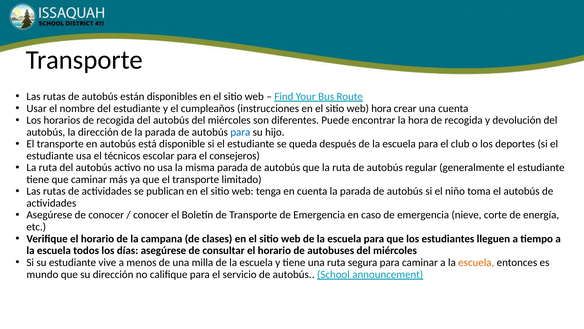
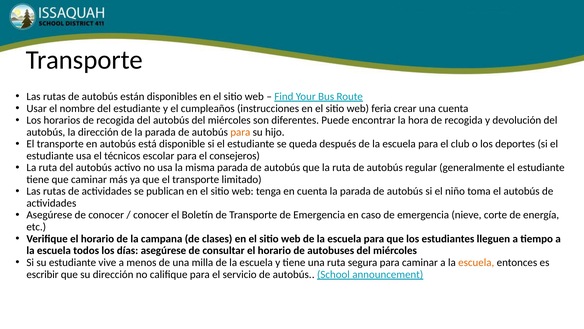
web hora: hora -> feria (381, 108)
para colour: blue -> orange (240, 132)
mundo: mundo -> escribir (43, 274)
